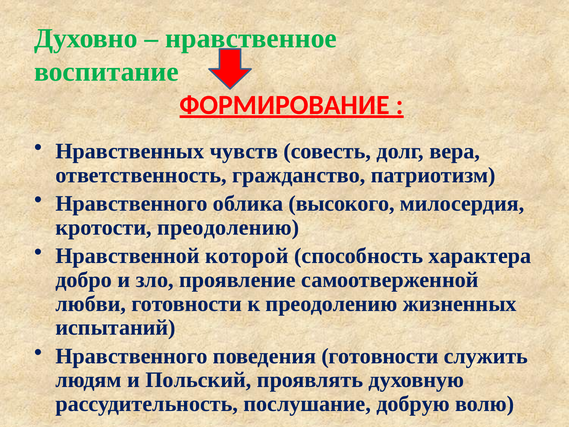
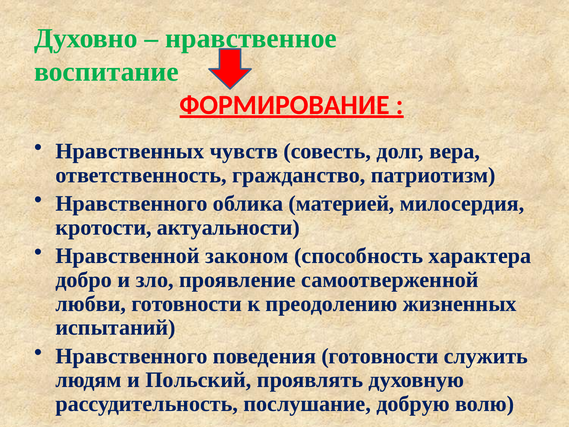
высокого: высокого -> материей (342, 203)
кротости преодолению: преодолению -> актуальности (228, 227)
которой: которой -> законом (247, 256)
